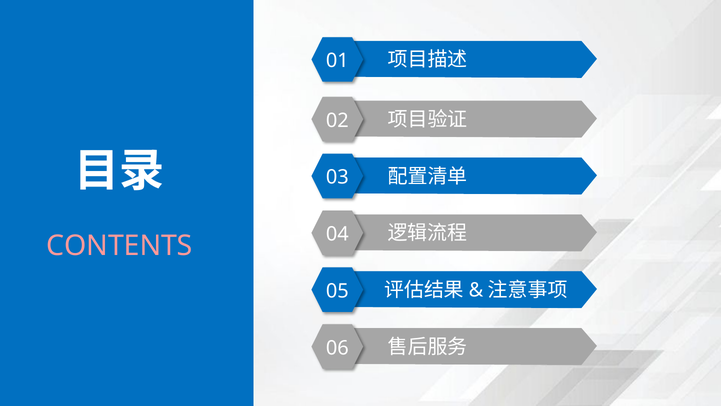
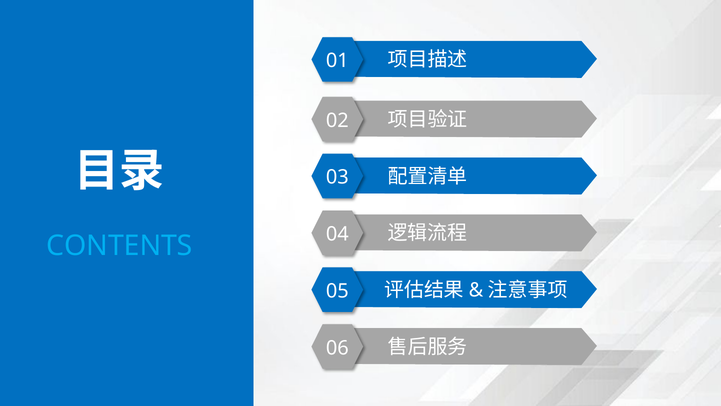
CONTENTS colour: pink -> light blue (119, 245)
